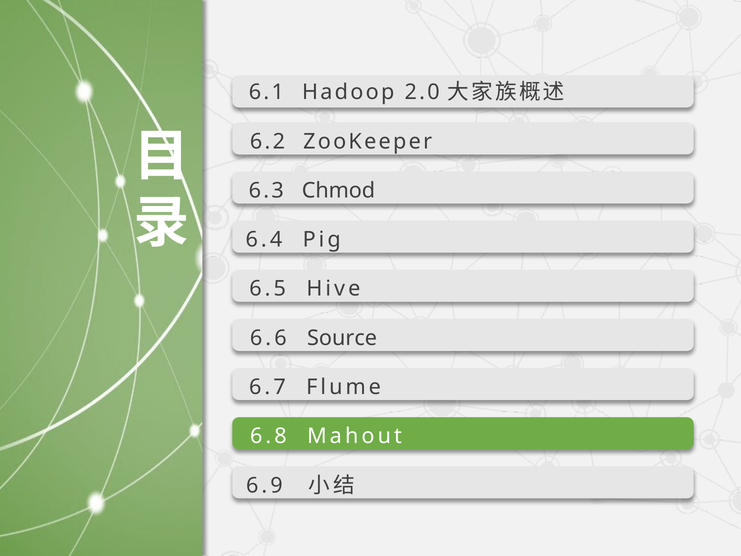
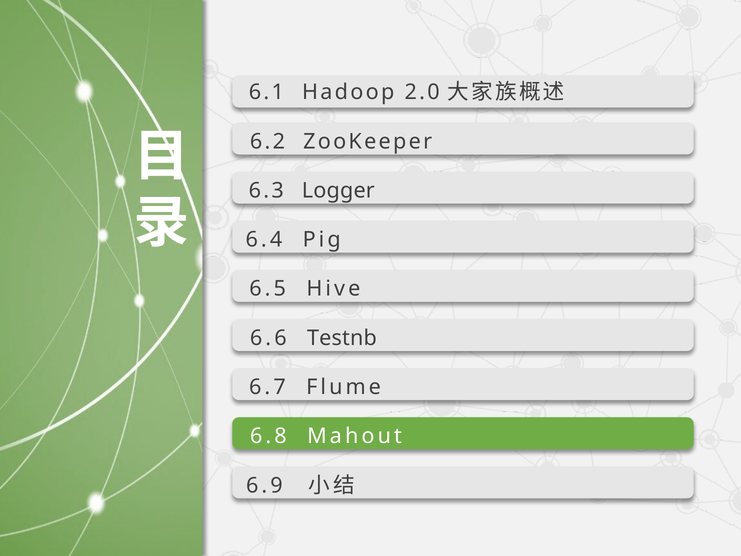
Chmod: Chmod -> Logger (338, 190)
Source: Source -> Testnb (342, 338)
